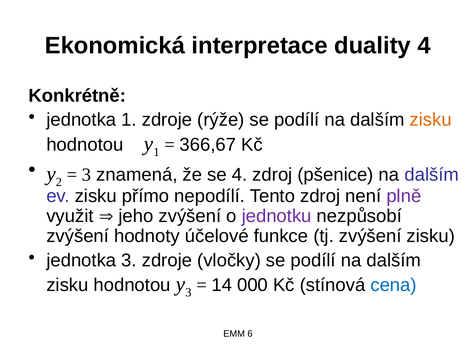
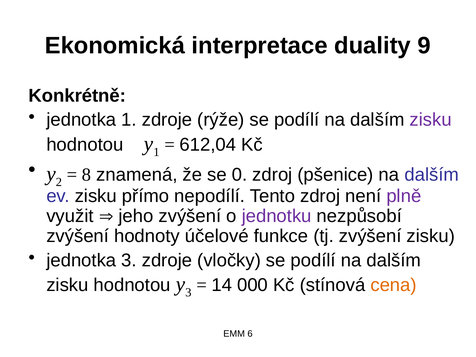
duality 4: 4 -> 9 (424, 46)
zisku colour: orange -> purple (431, 120)
366,67: 366,67 -> 612,04 (208, 145)
3: 3 -> 8 (87, 175)
se 4: 4 -> 0 (240, 175)
cena colour: blue -> orange (394, 285)
